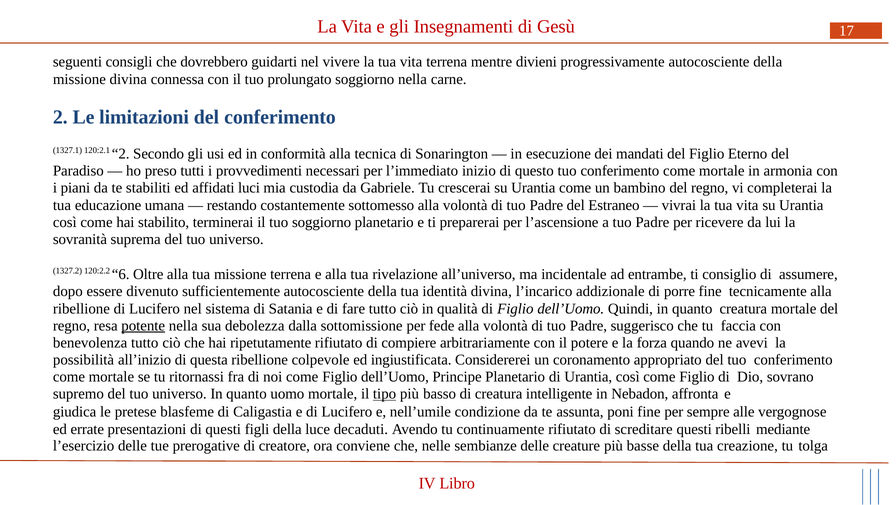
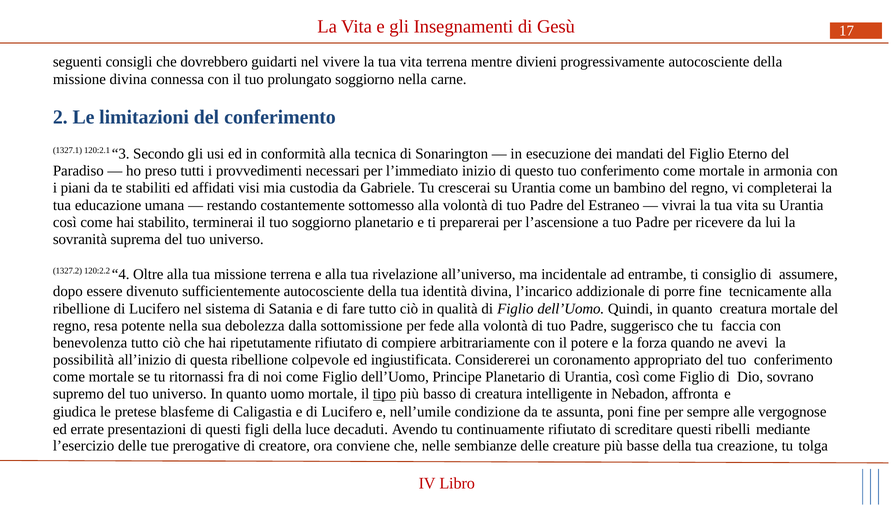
120:2.1 2: 2 -> 3 (121, 154)
luci: luci -> visi (249, 188)
6: 6 -> 4 (121, 274)
potente underline: present -> none (143, 325)
